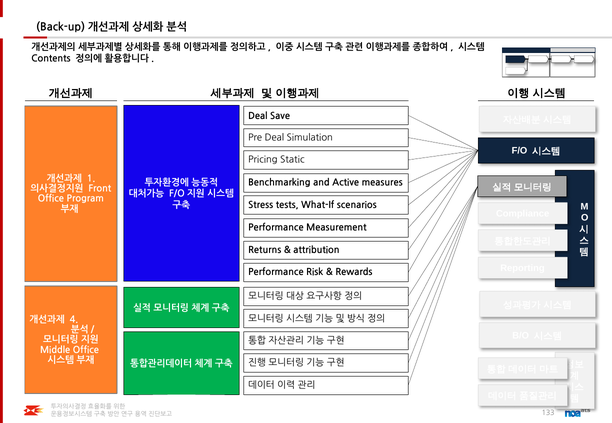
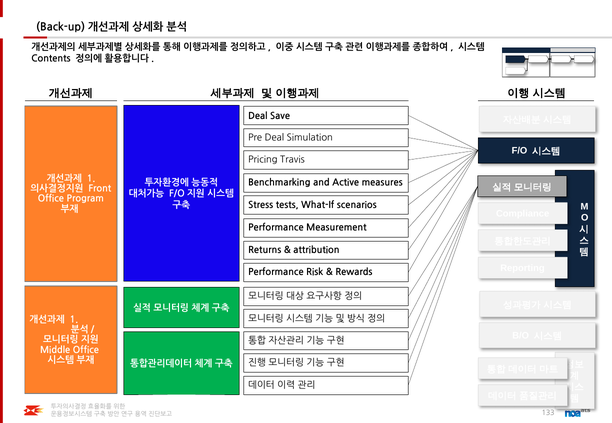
Static: Static -> Travis (292, 160)
4: 4 -> 1 (74, 320)
